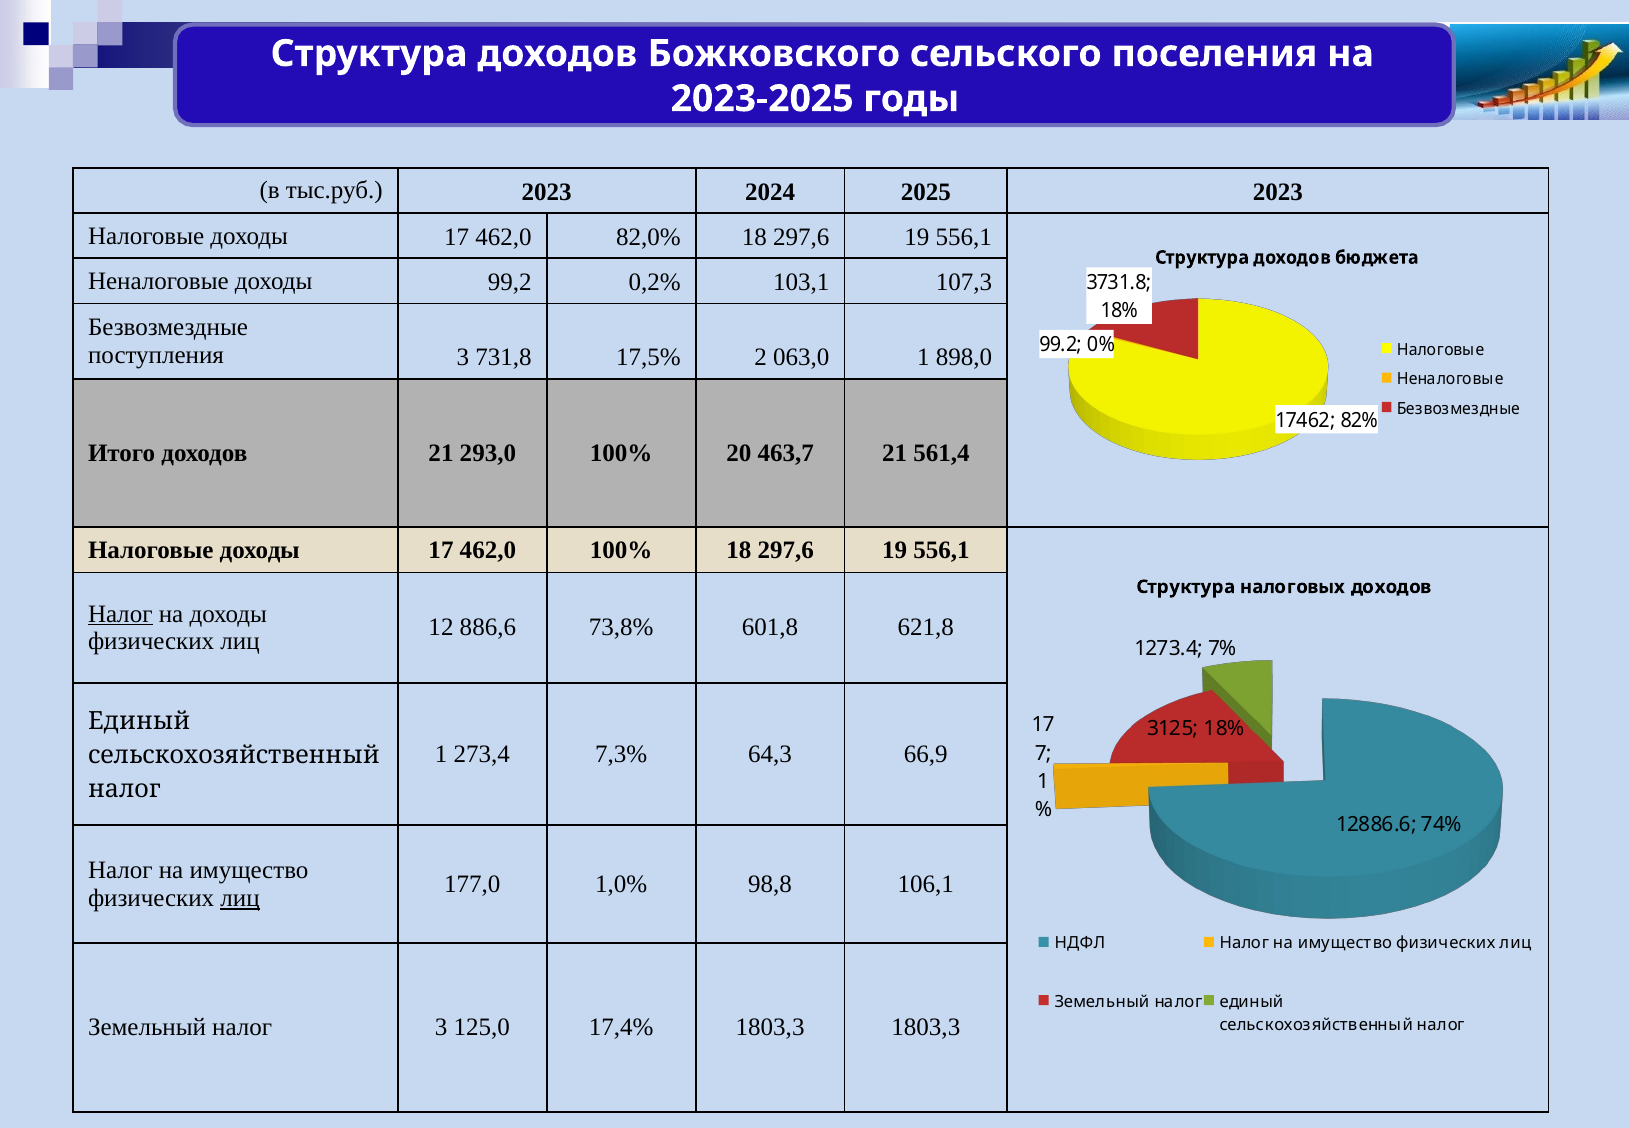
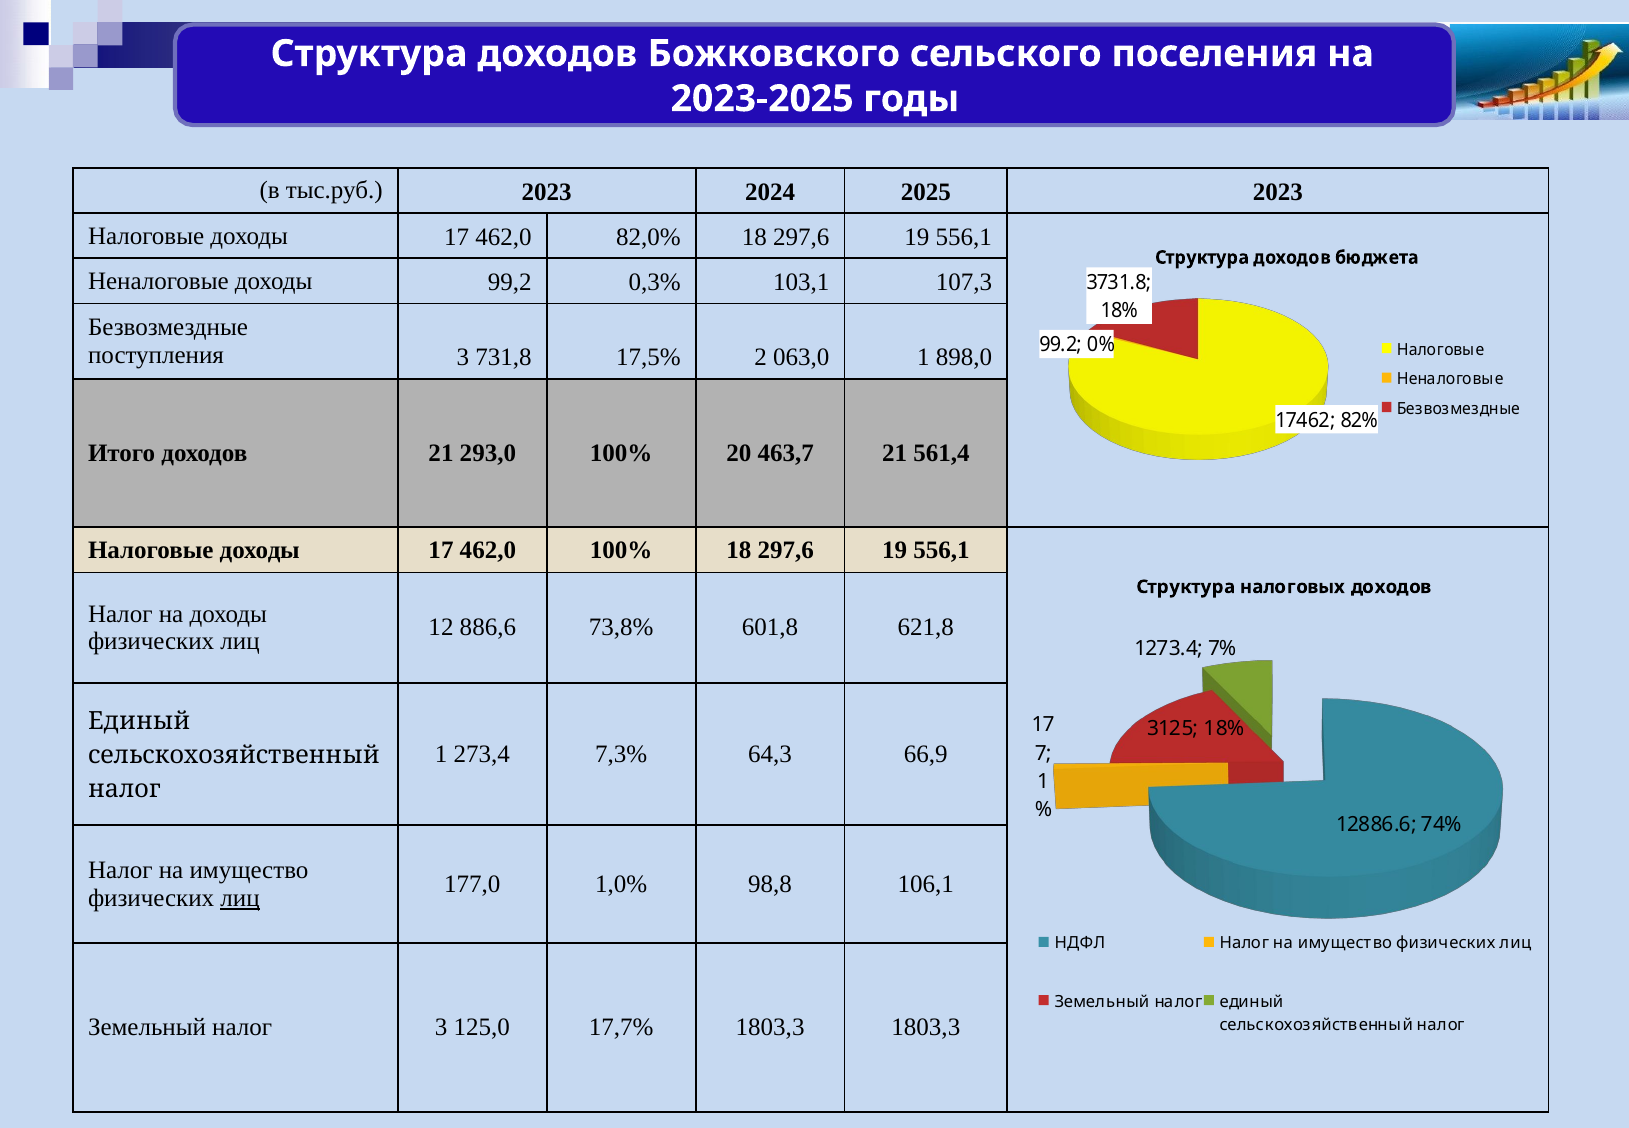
0,2%: 0,2% -> 0,3% (655, 282)
Налог underline: present -> none (120, 614)
17,4%: 17,4% -> 17,7% (621, 1027)
